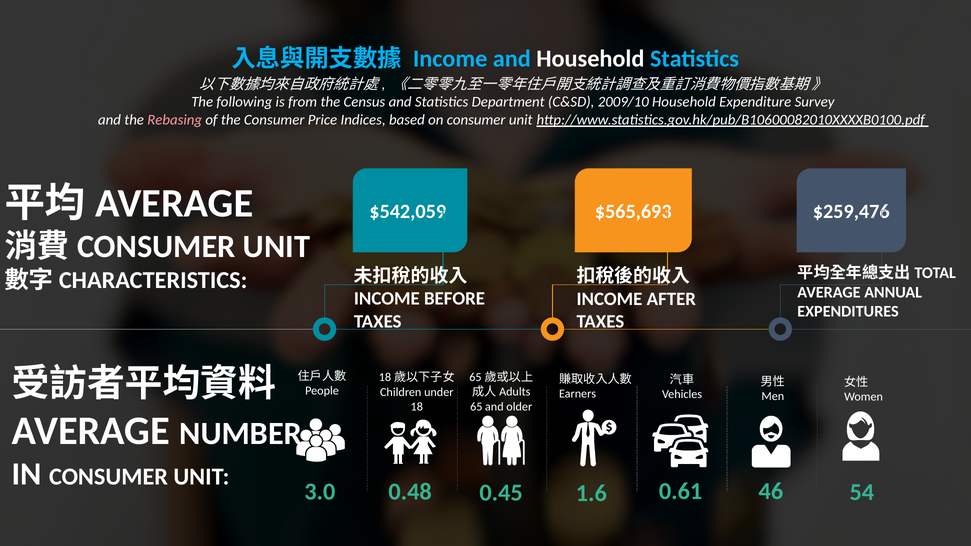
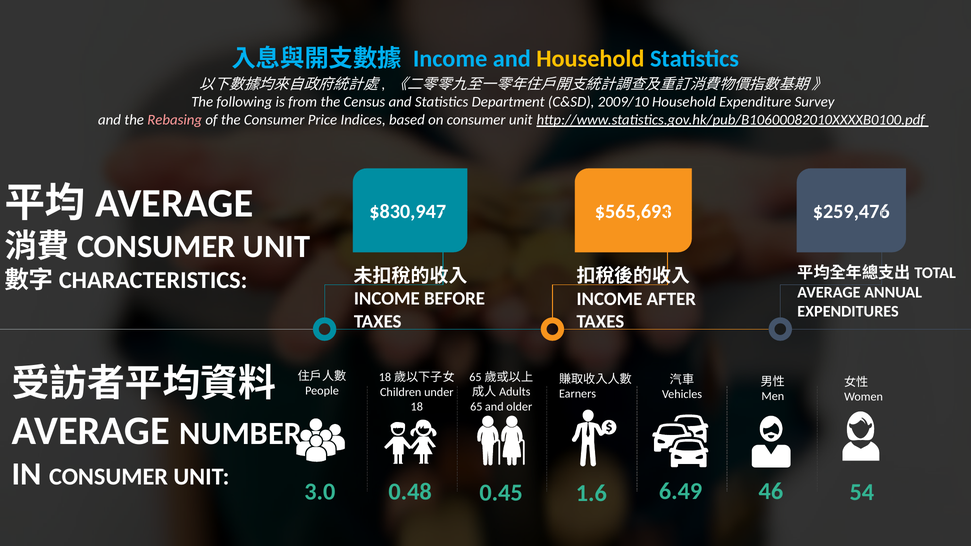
Household colour: white -> yellow (590, 59)
$542,059: $542,059 -> $830,947 (408, 212)
0.61: 0.61 -> 6.49 (681, 492)
